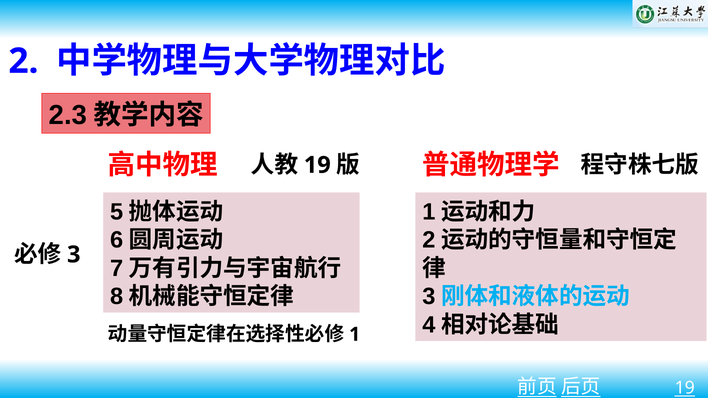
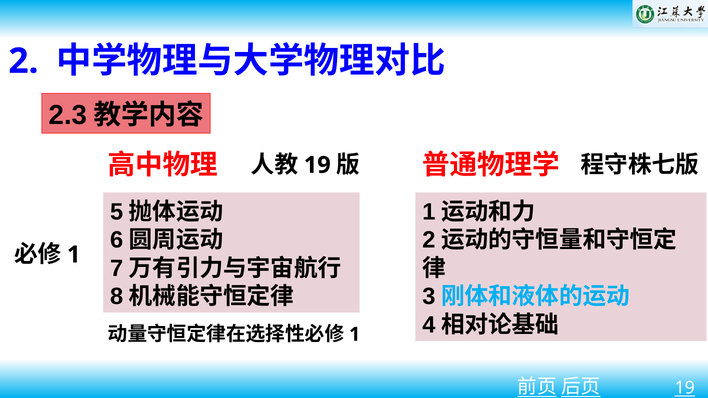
3: 3 -> 1 (74, 255)
